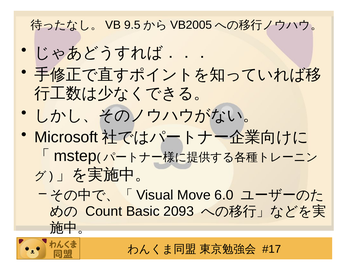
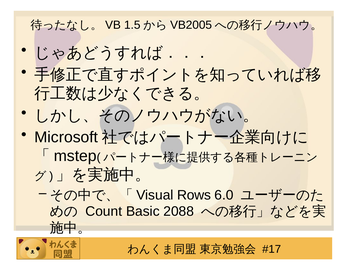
9.5: 9.5 -> 1.5 (132, 25)
Move: Move -> Rows (194, 196)
2093: 2093 -> 2088 (179, 212)
